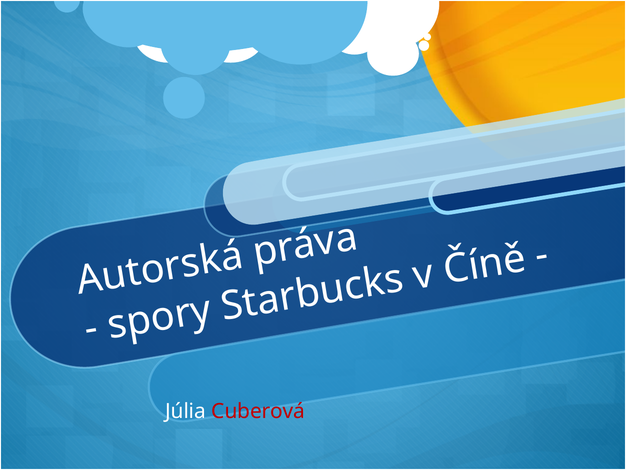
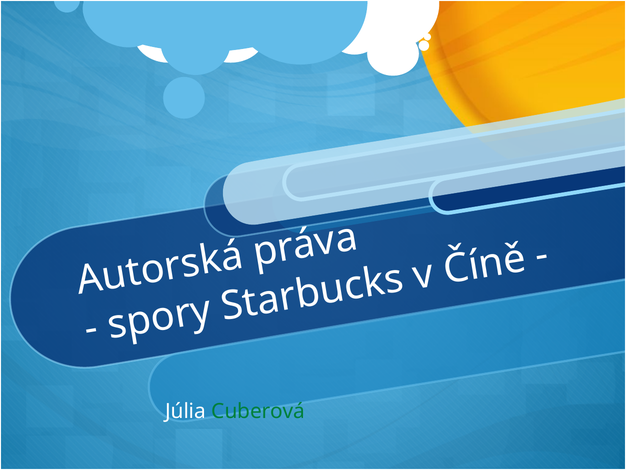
Cuberová colour: red -> green (258, 411)
